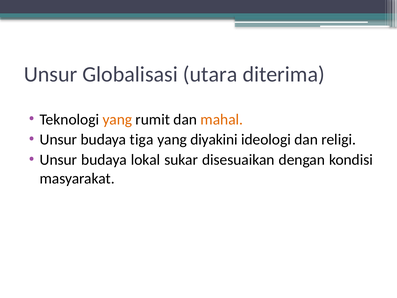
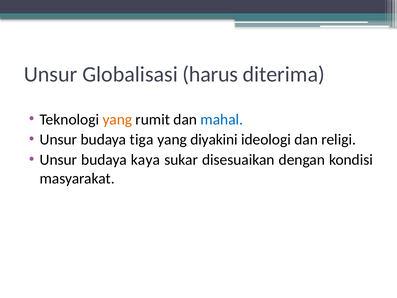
utara: utara -> harus (210, 74)
mahal colour: orange -> blue (222, 119)
lokal: lokal -> kaya (145, 160)
